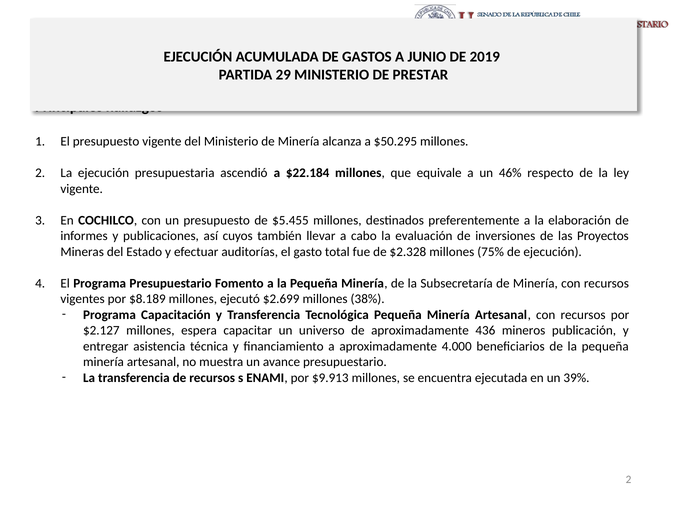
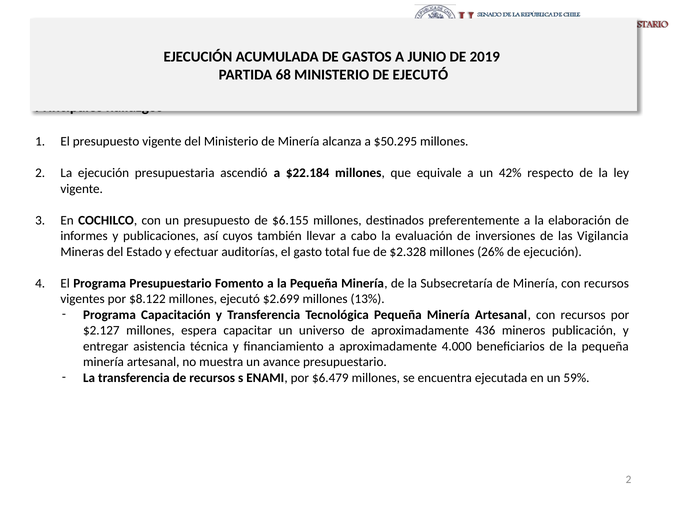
29: 29 -> 68 (283, 75)
DE PRESTAR: PRESTAR -> EJECUTÓ (420, 75)
46%: 46% -> 42% (510, 173)
$5.455: $5.455 -> $6.155 (290, 221)
Proyectos: Proyectos -> Vigilancia (603, 236)
75%: 75% -> 26% (491, 252)
$8.189: $8.189 -> $8.122 (147, 299)
38%: 38% -> 13% (368, 299)
$9.913: $9.913 -> $6.479 (330, 378)
39%: 39% -> 59% (577, 378)
